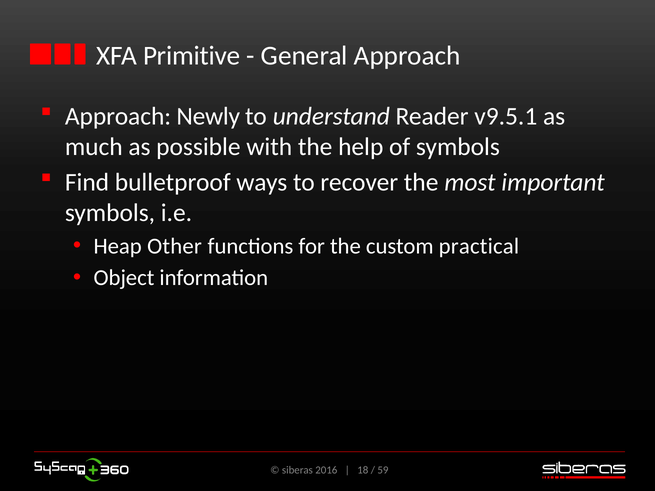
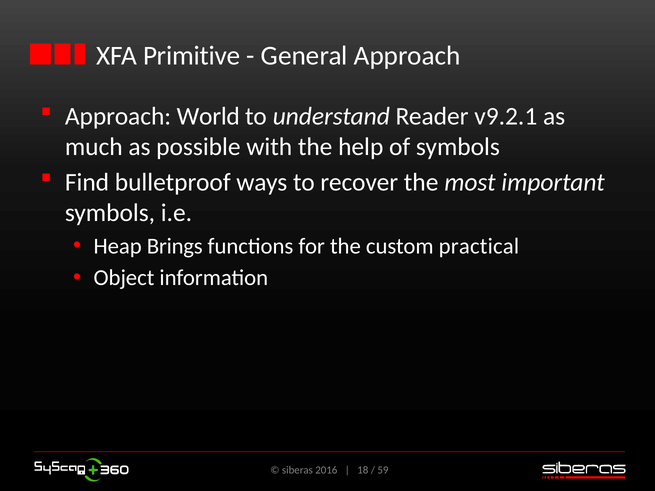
Newly: Newly -> World (208, 116)
v9.5.1: v9.5.1 -> v9.2.1 (506, 116)
Other: Other -> Brings (175, 246)
